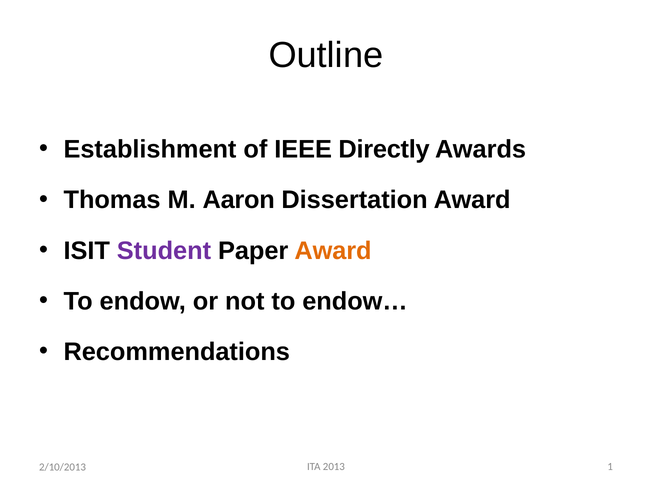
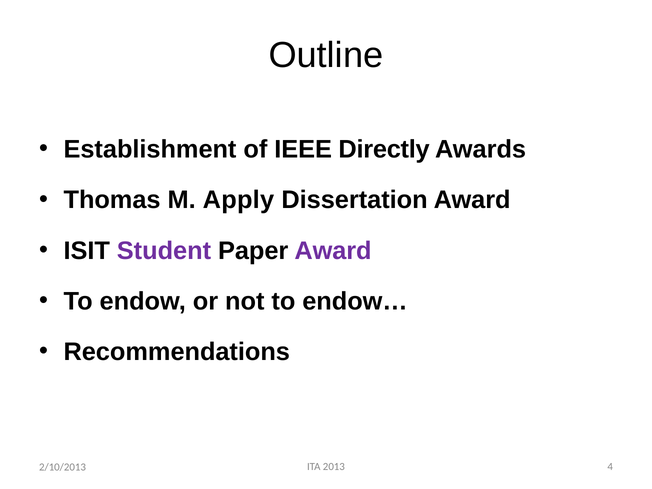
Aaron: Aaron -> Apply (238, 200)
Award colour: orange -> purple (333, 251)
1: 1 -> 4 (610, 467)
